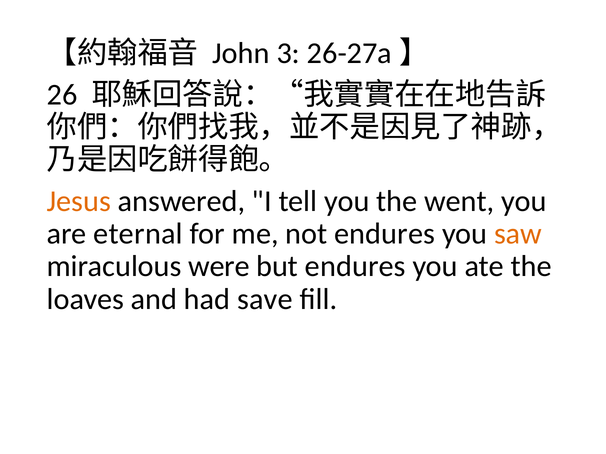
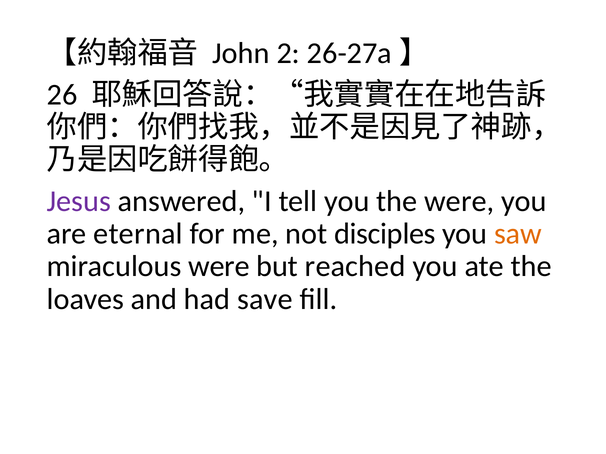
3: 3 -> 2 (288, 53)
Jesus colour: orange -> purple (79, 201)
the went: went -> were (459, 201)
not endures: endures -> disciples (385, 234)
but endures: endures -> reached (355, 267)
